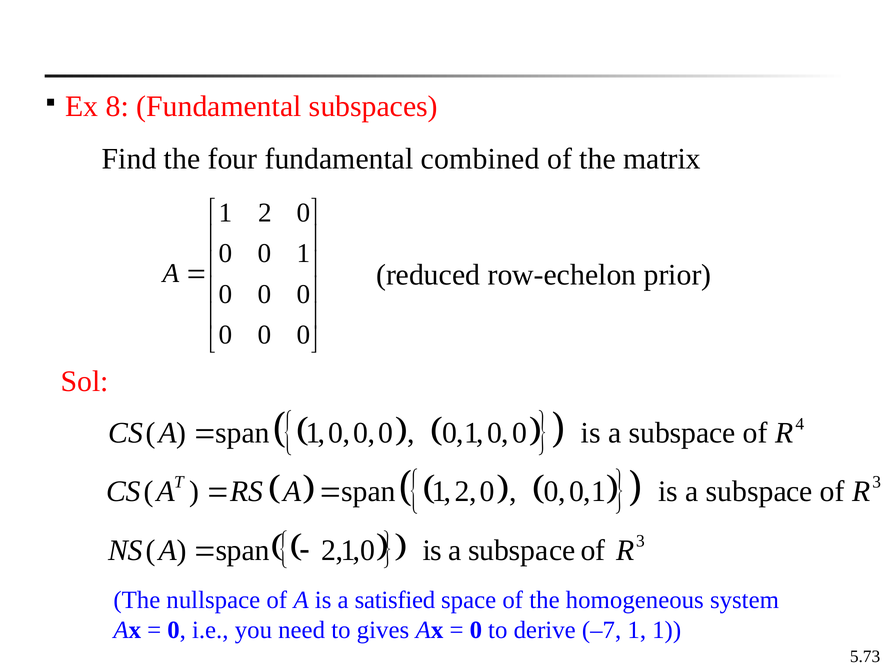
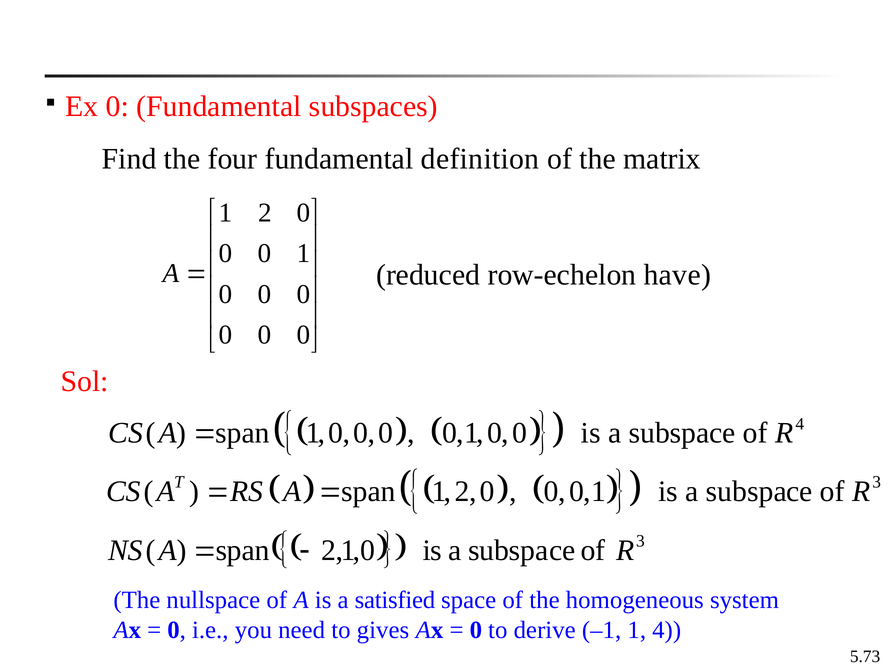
Ex 8: 8 -> 0 (117, 106)
combined: combined -> definition (480, 159)
prior: prior -> have (677, 275)
–7: –7 -> –1 (602, 630)
1 1: 1 -> 4 (667, 630)
